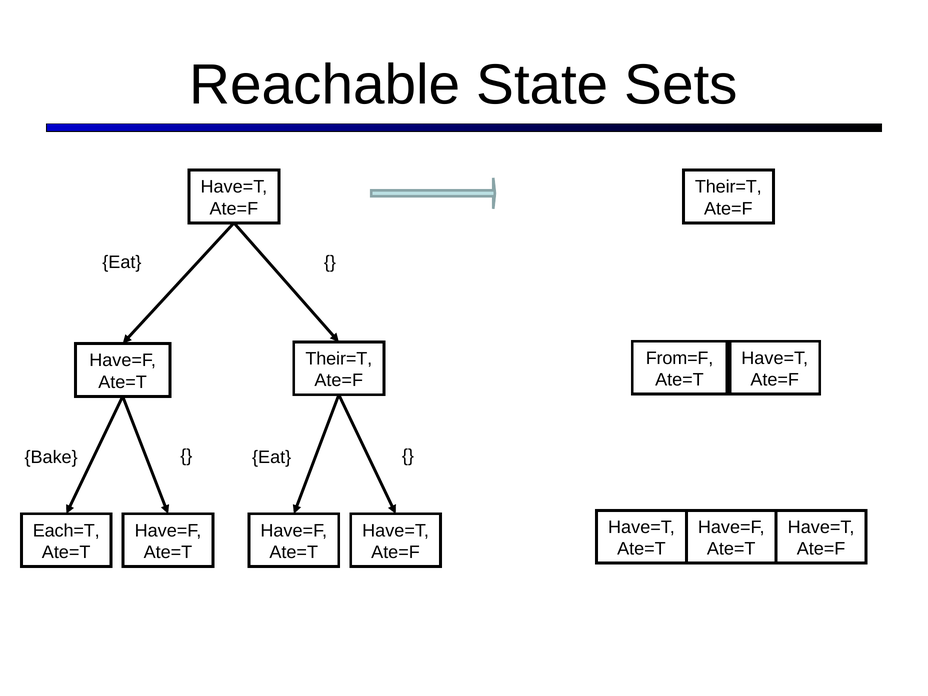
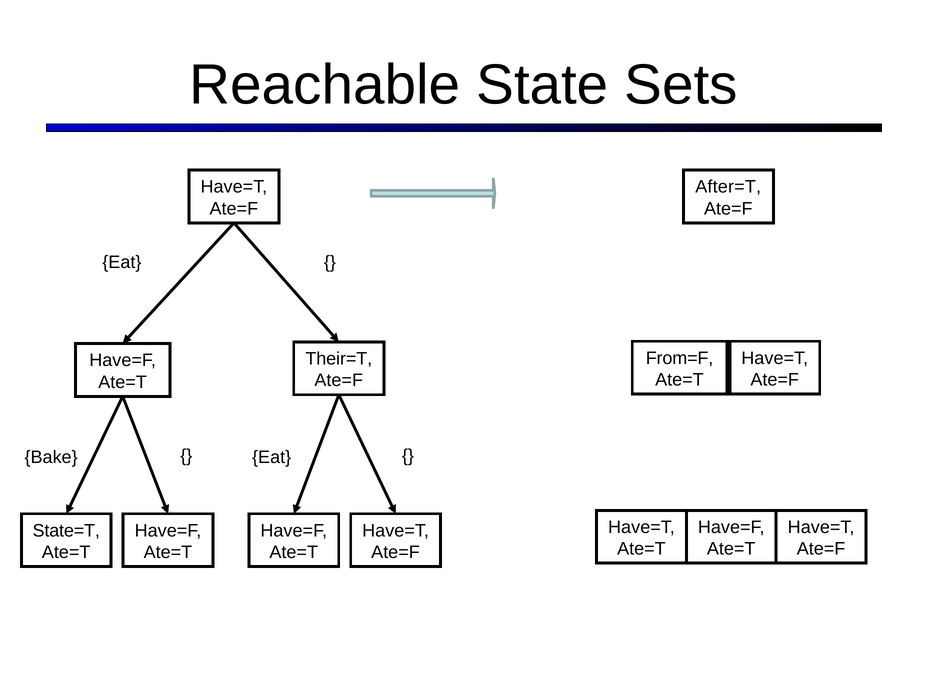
Their=T: Their=T -> After=T (728, 187)
Each=T: Each=T -> State=T (66, 531)
